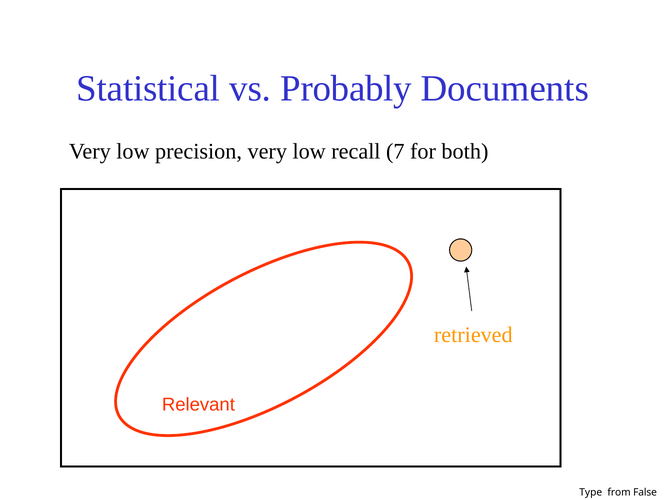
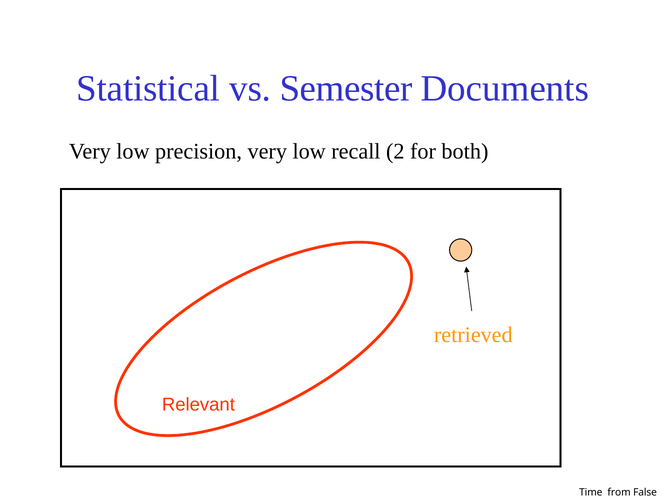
Probably: Probably -> Semester (346, 89)
7: 7 -> 2 (395, 151)
Type: Type -> Time (591, 492)
